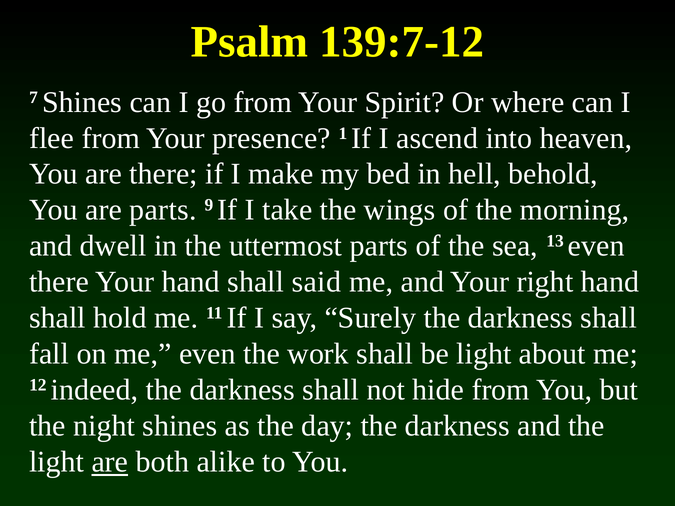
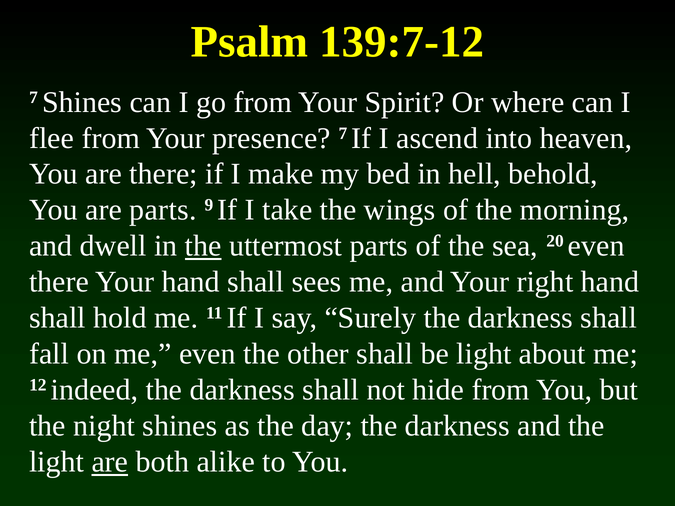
presence 1: 1 -> 7 (343, 133)
the underline: none -> present (203, 246)
13: 13 -> 20 (555, 241)
said: said -> sees (317, 282)
work: work -> other (318, 354)
